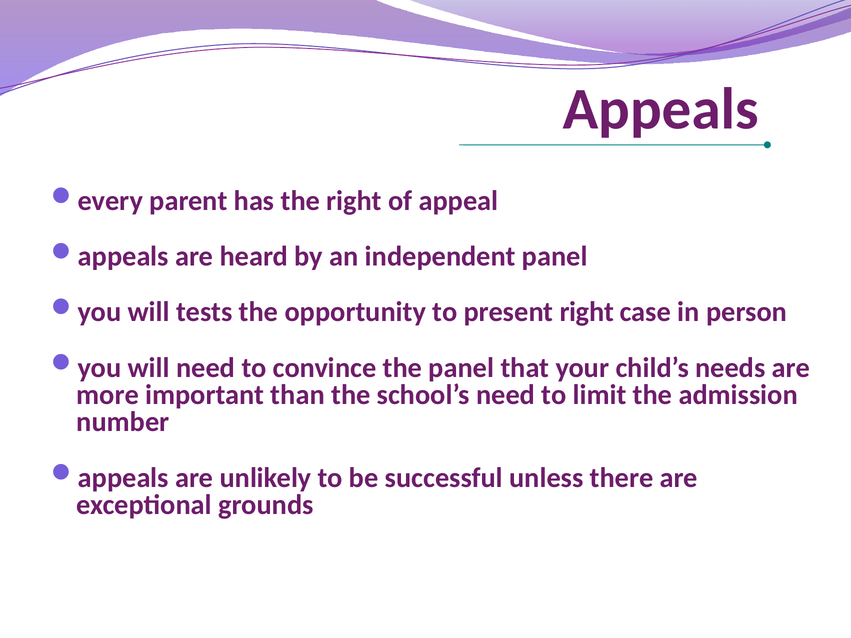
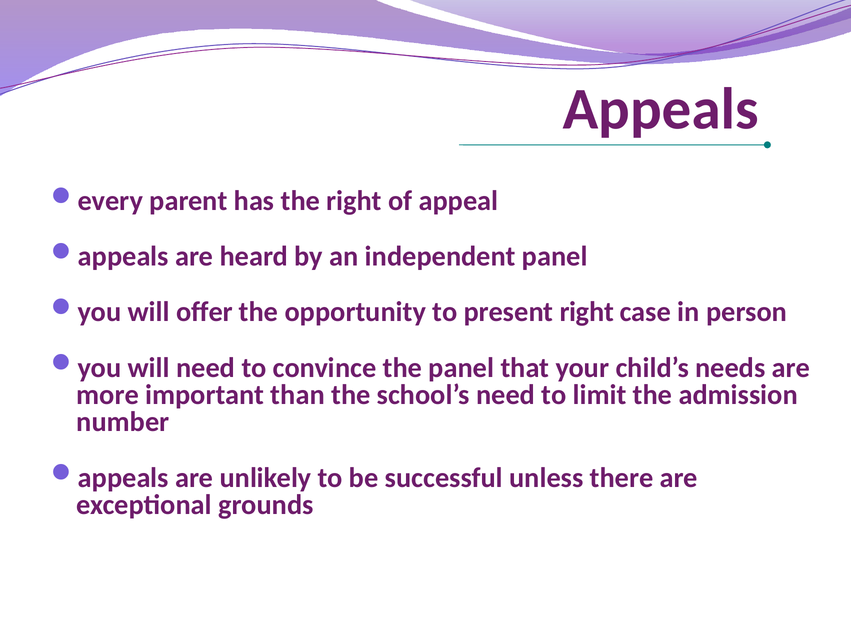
tests: tests -> offer (204, 312)
